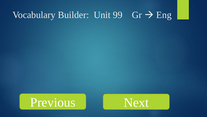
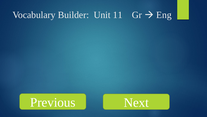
99: 99 -> 11 (118, 15)
